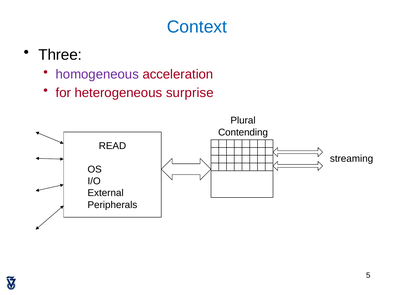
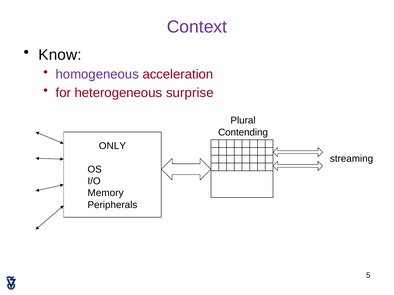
Context colour: blue -> purple (197, 27)
Three: Three -> Know (60, 55)
READ: READ -> ONLY (112, 146)
External: External -> Memory (106, 193)
